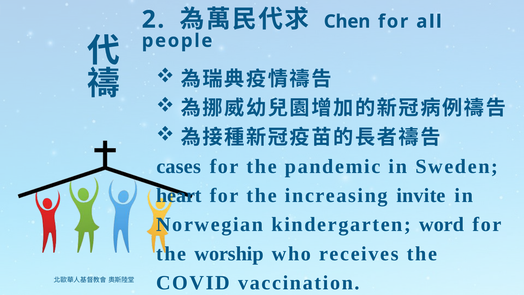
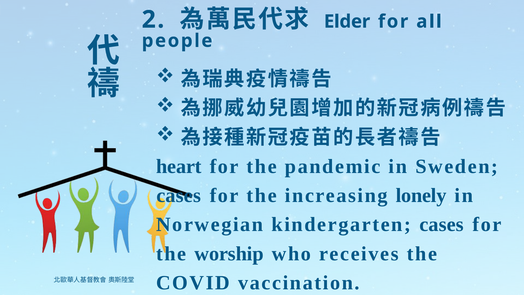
Chen: Chen -> Elder (347, 21)
cases: cases -> heart (179, 166)
heart: heart -> cases (179, 195)
invite: invite -> lonely (421, 195)
kindergarten word: word -> cases (442, 224)
